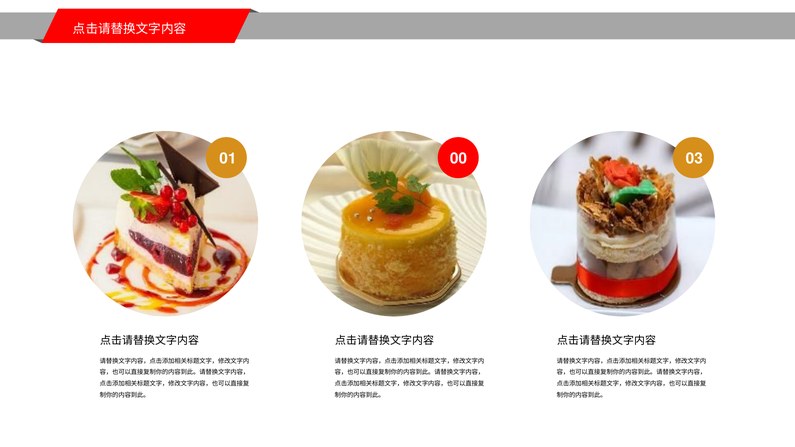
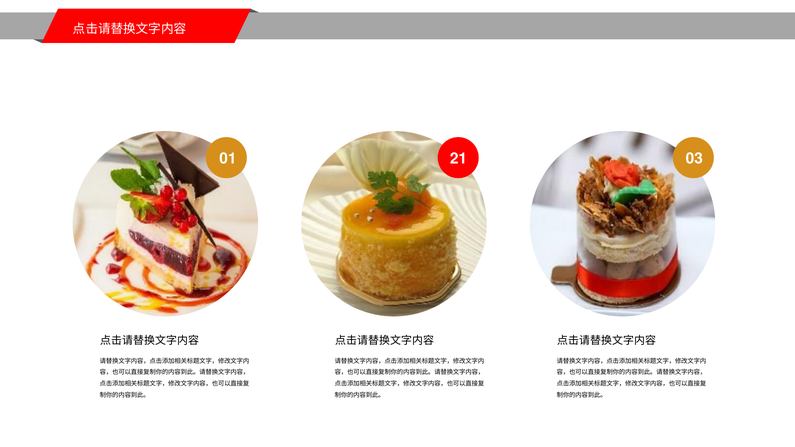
00: 00 -> 21 (458, 159)
